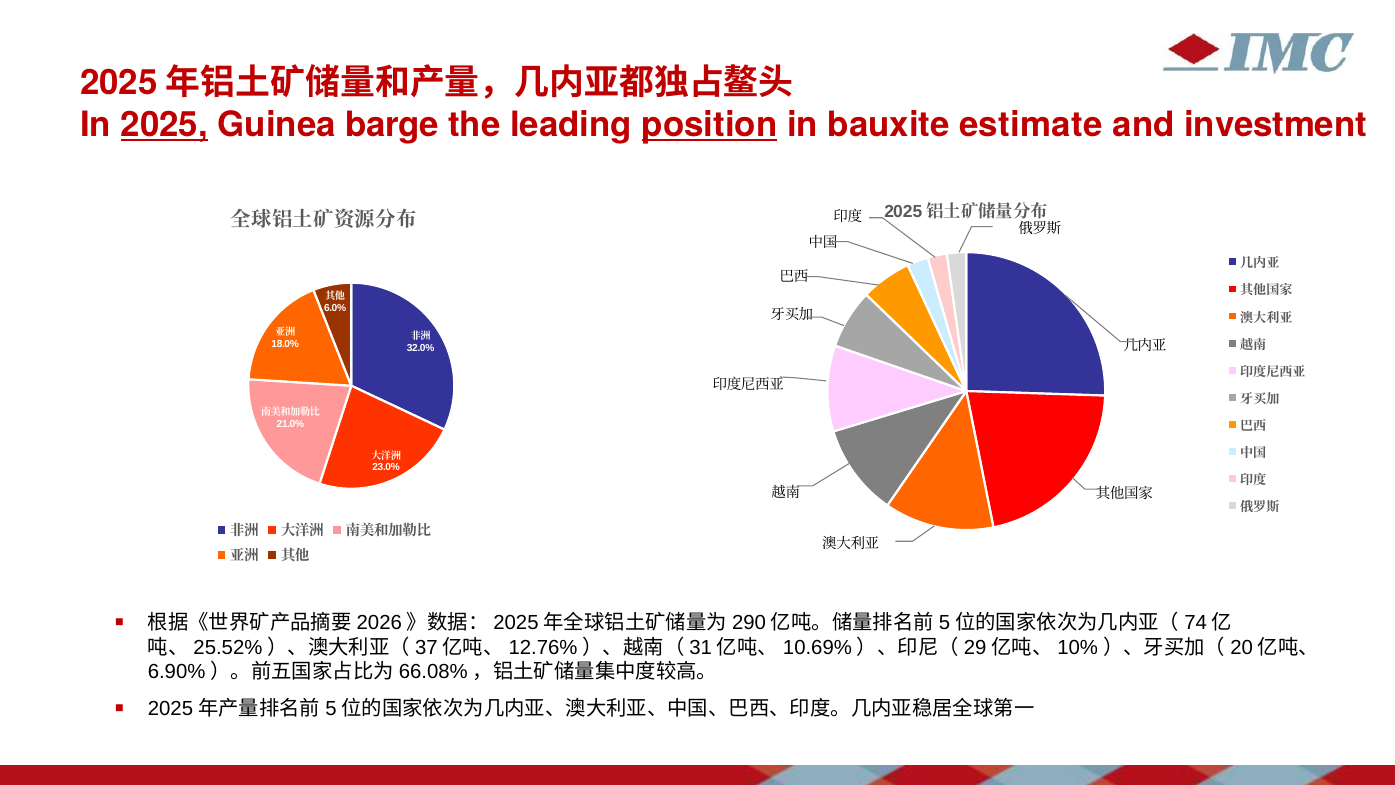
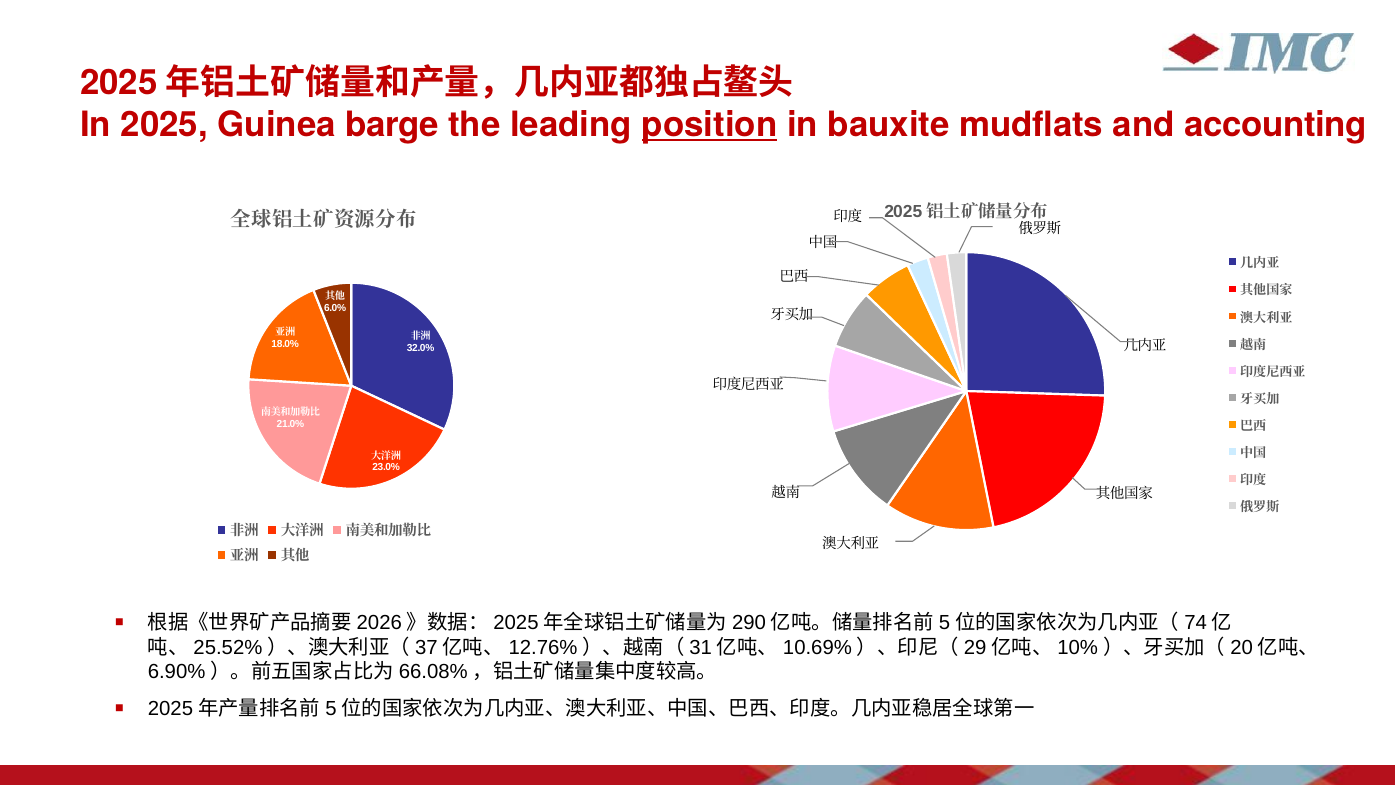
2025 underline: present -> none (164, 125)
estimate: estimate -> mudflats (1031, 125)
investment: investment -> accounting (1276, 125)
